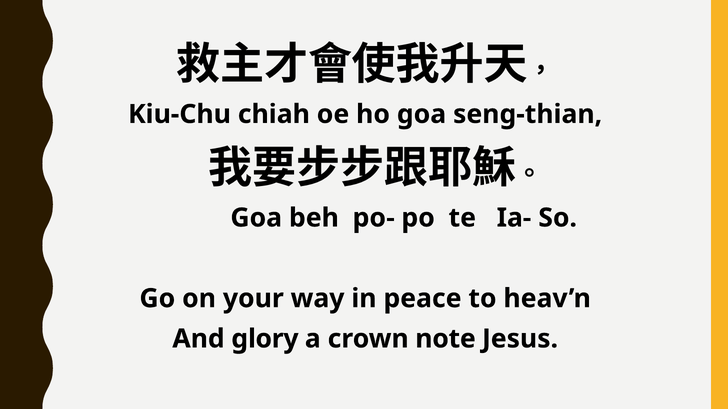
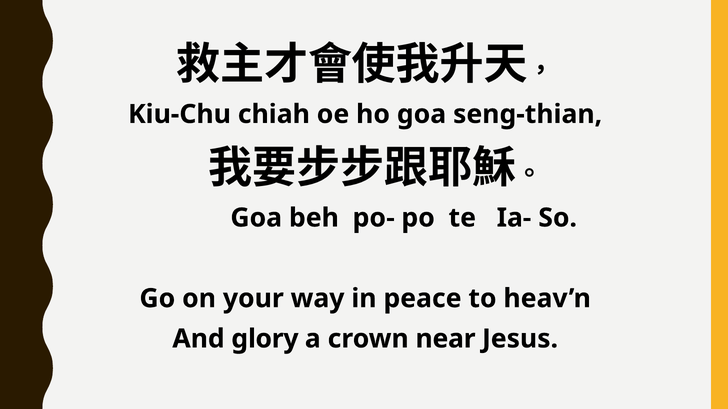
note: note -> near (446, 339)
